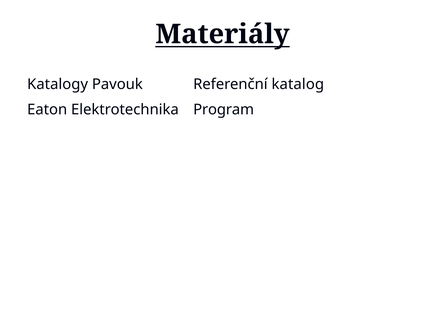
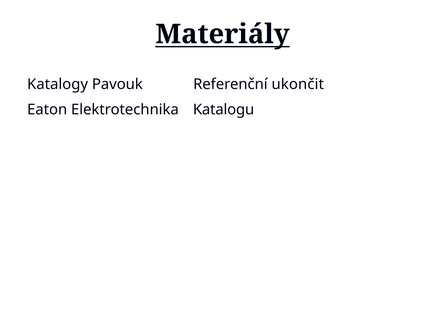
katalog: katalog -> ukončit (298, 84)
Program: Program -> Katalogu (224, 110)
